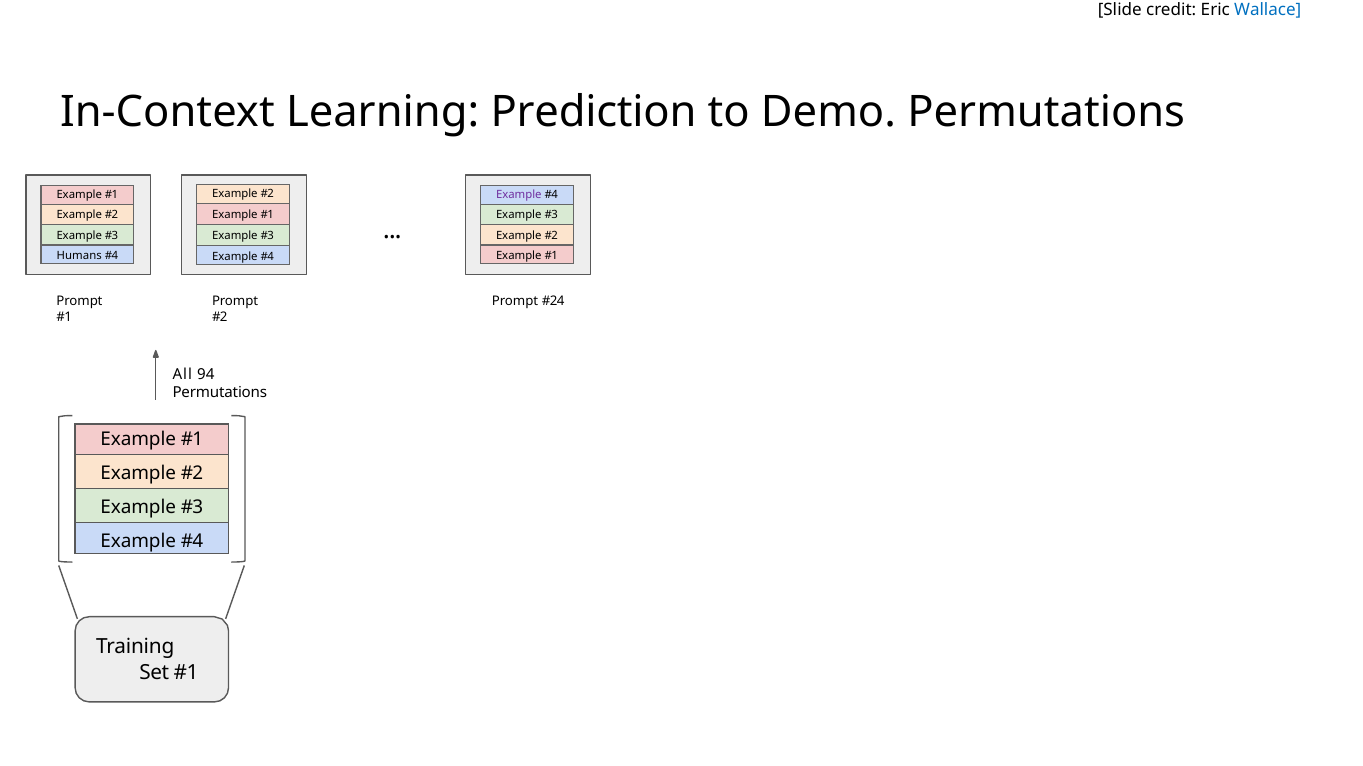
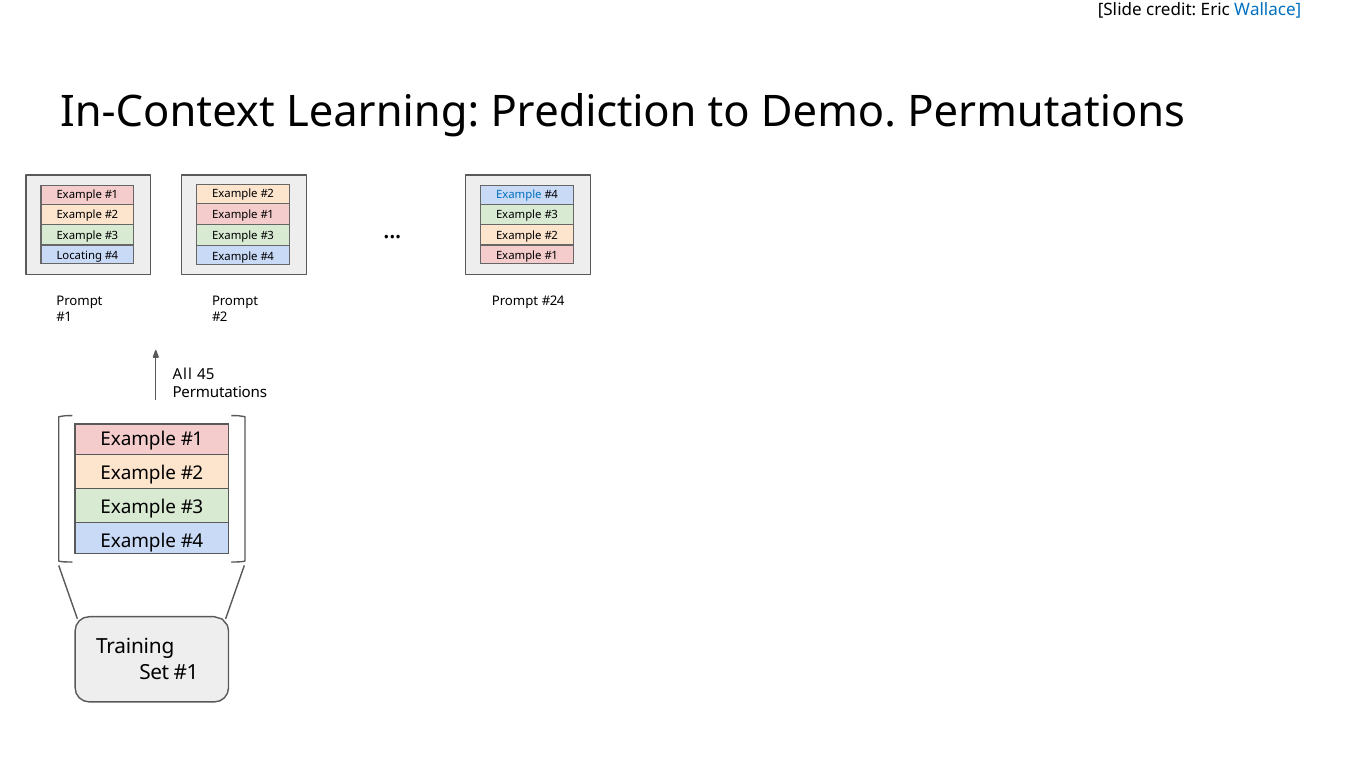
Example colour: purple -> blue (519, 195)
Humans: Humans -> Locating (79, 256)
94: 94 -> 45 (206, 374)
